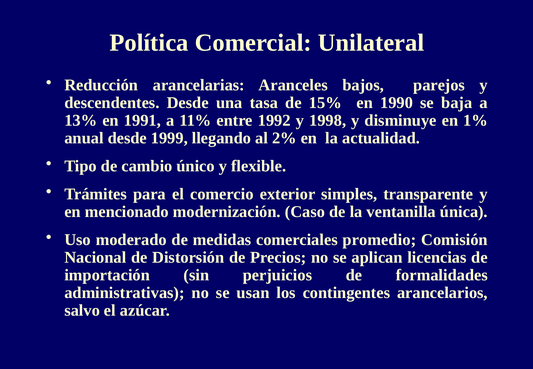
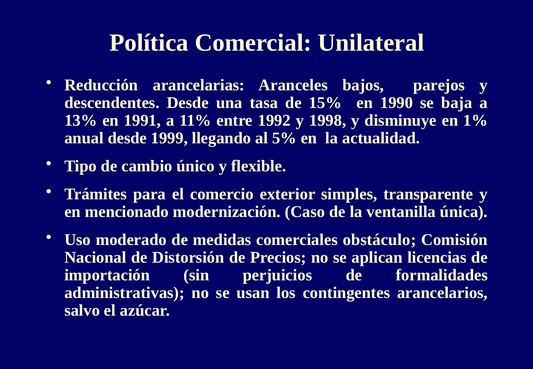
2%: 2% -> 5% (284, 138)
promedio: promedio -> obstáculo (379, 240)
